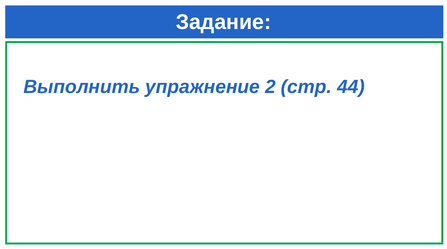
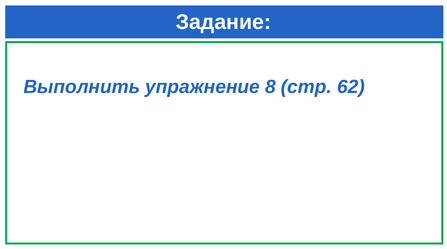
2: 2 -> 8 (270, 87)
44: 44 -> 62 (351, 87)
